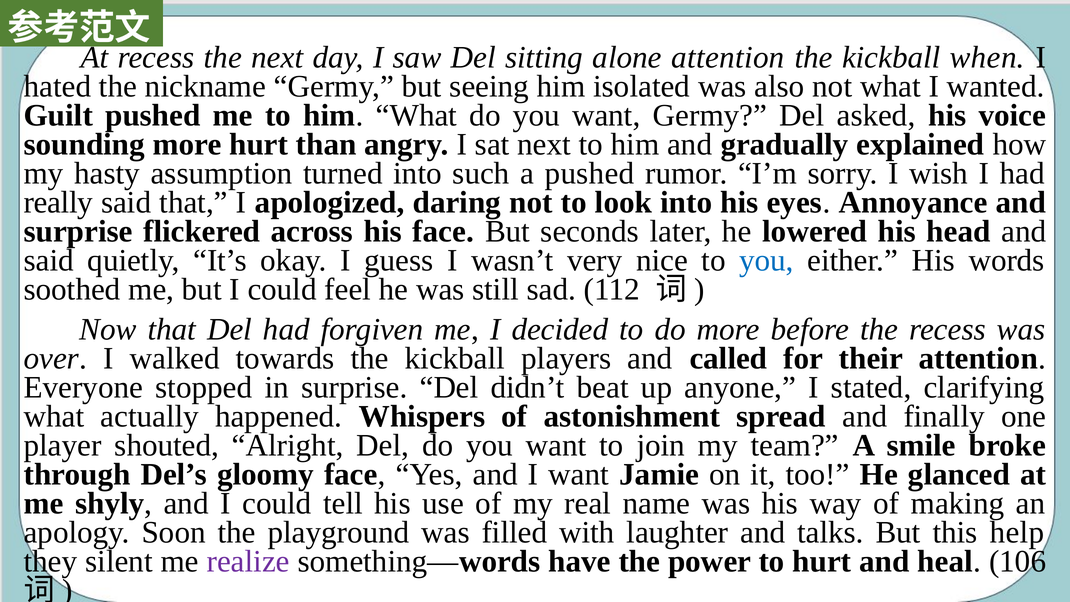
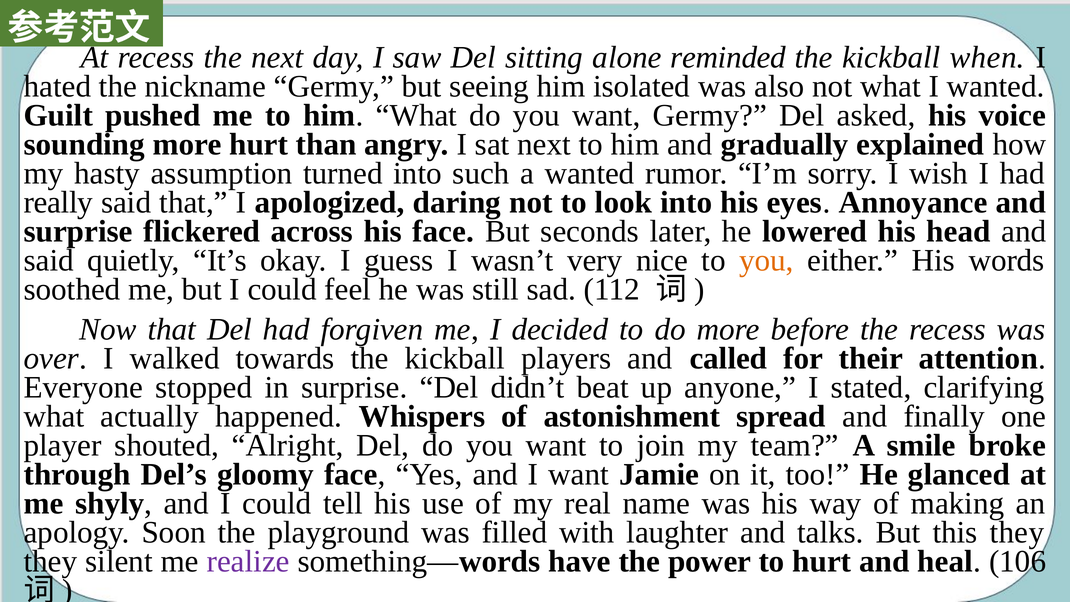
alone attention: attention -> reminded (728, 58)
a pushed: pushed -> wanted (590, 174)
you colour: blue -> orange (767, 260)
this help: help -> they (1017, 532)
